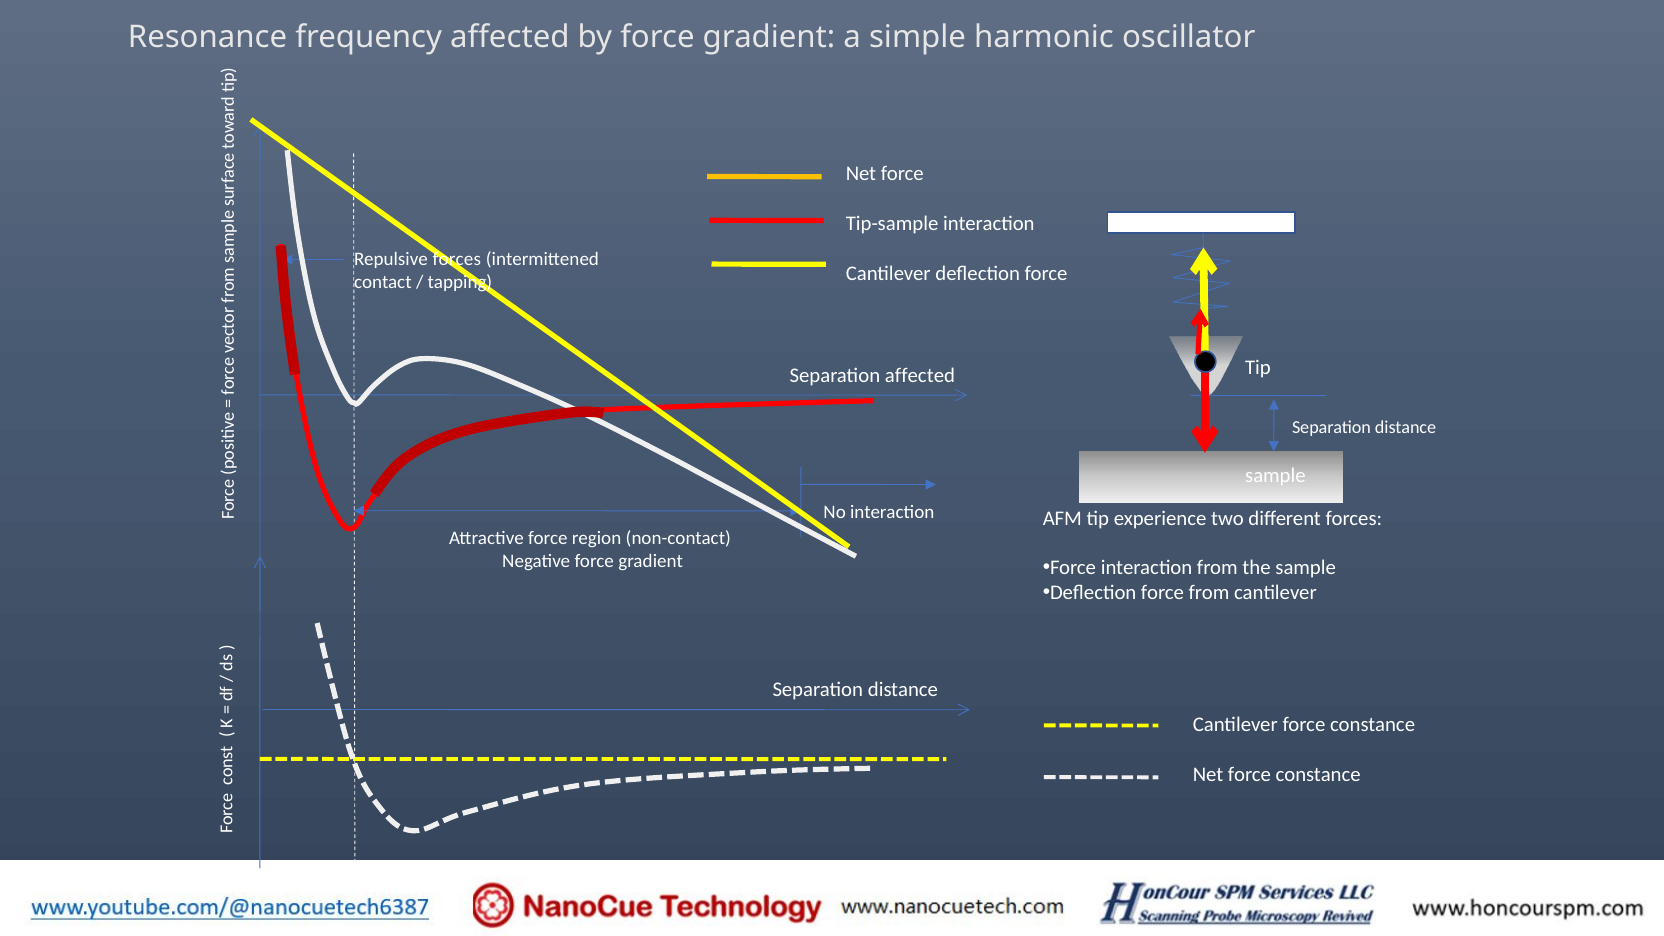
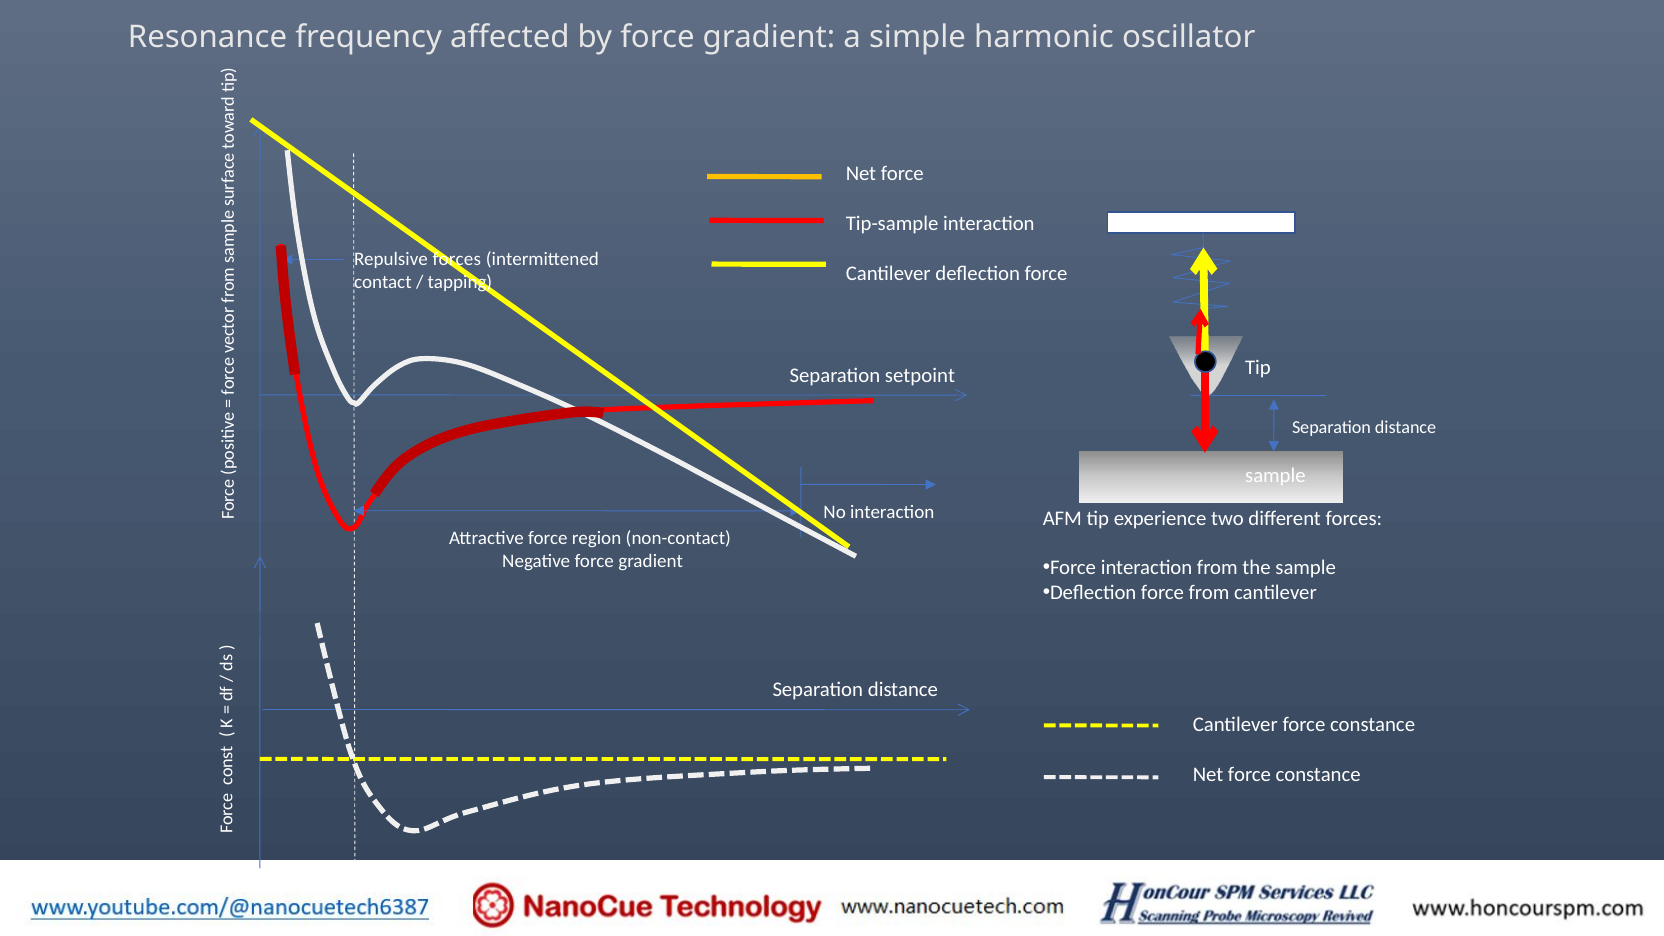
affected: affected -> setpoint (920, 376)
